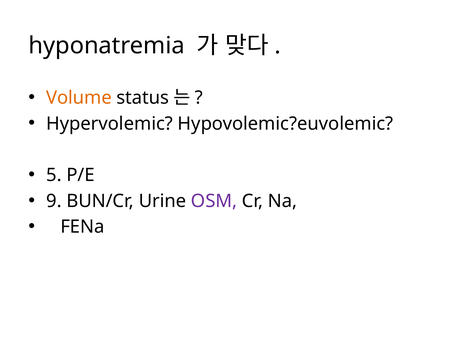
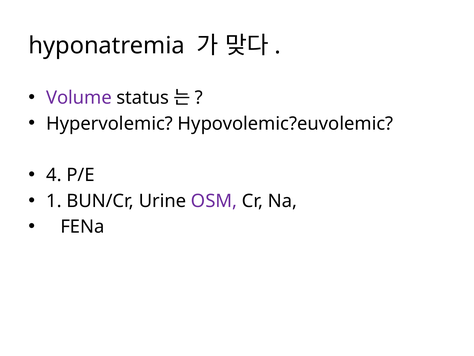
Volume colour: orange -> purple (79, 98)
5: 5 -> 4 (54, 175)
9: 9 -> 1 (54, 201)
